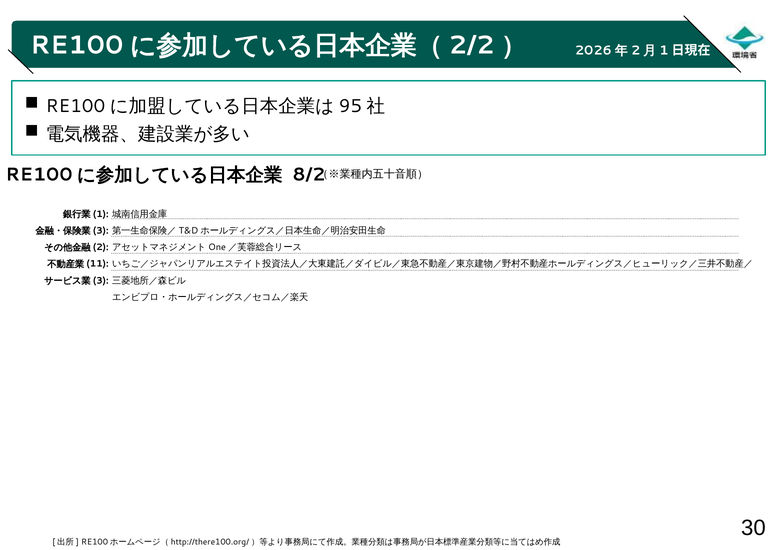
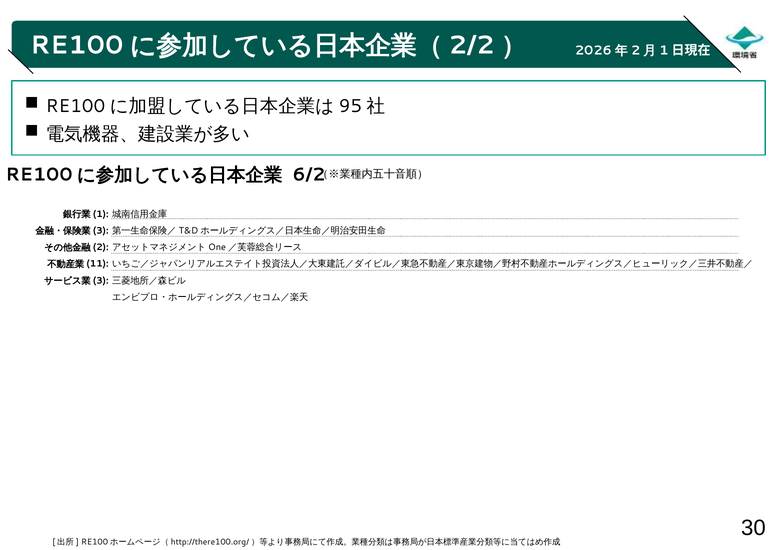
8/2: 8/2 -> 6/2 (309, 175)
